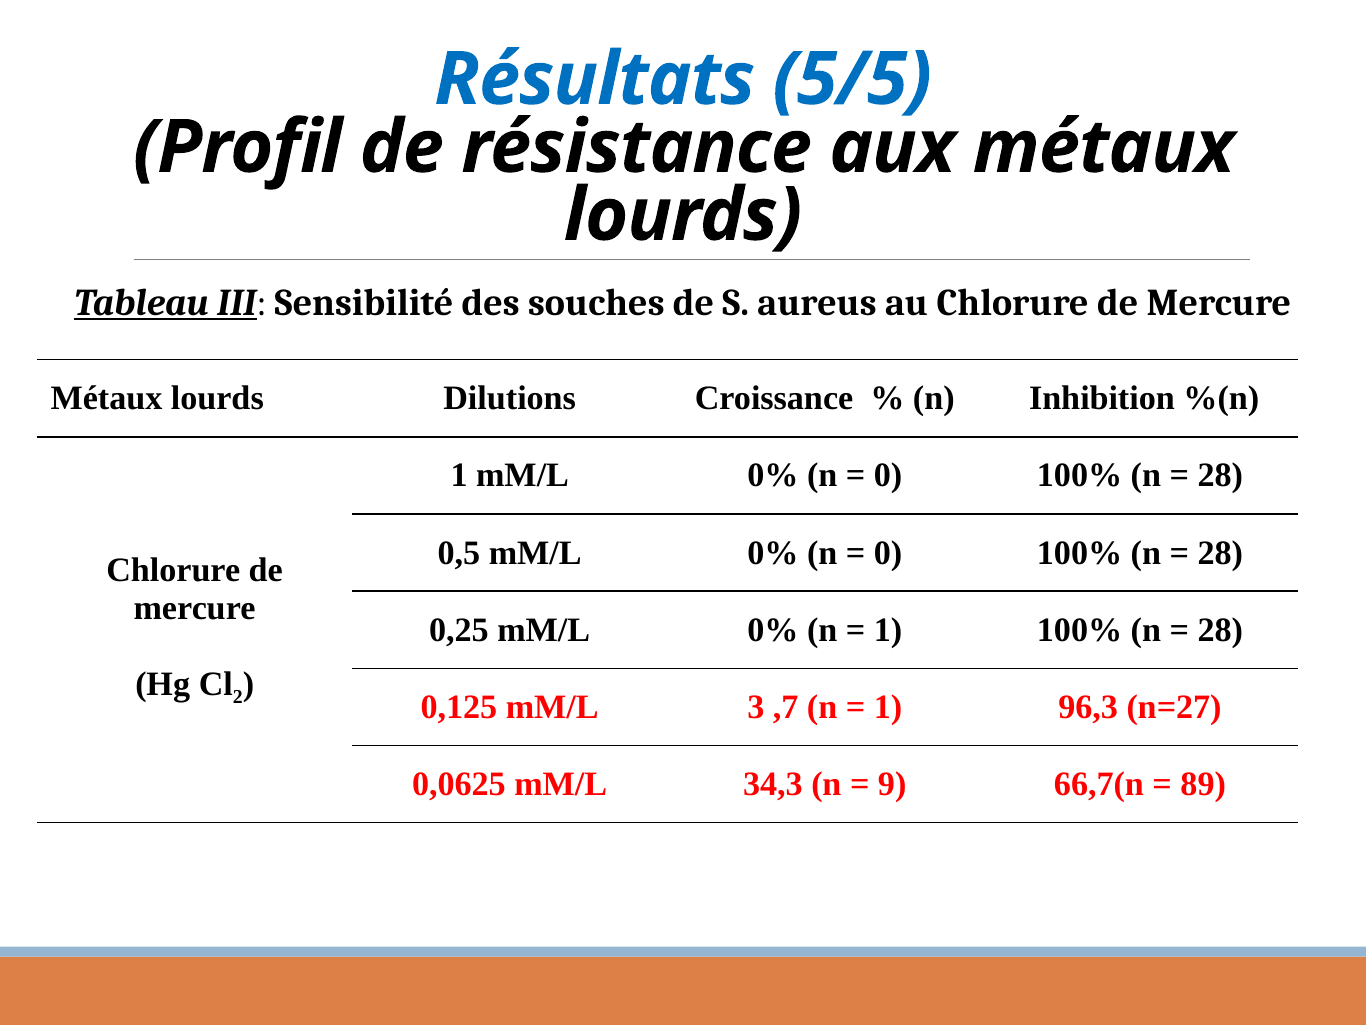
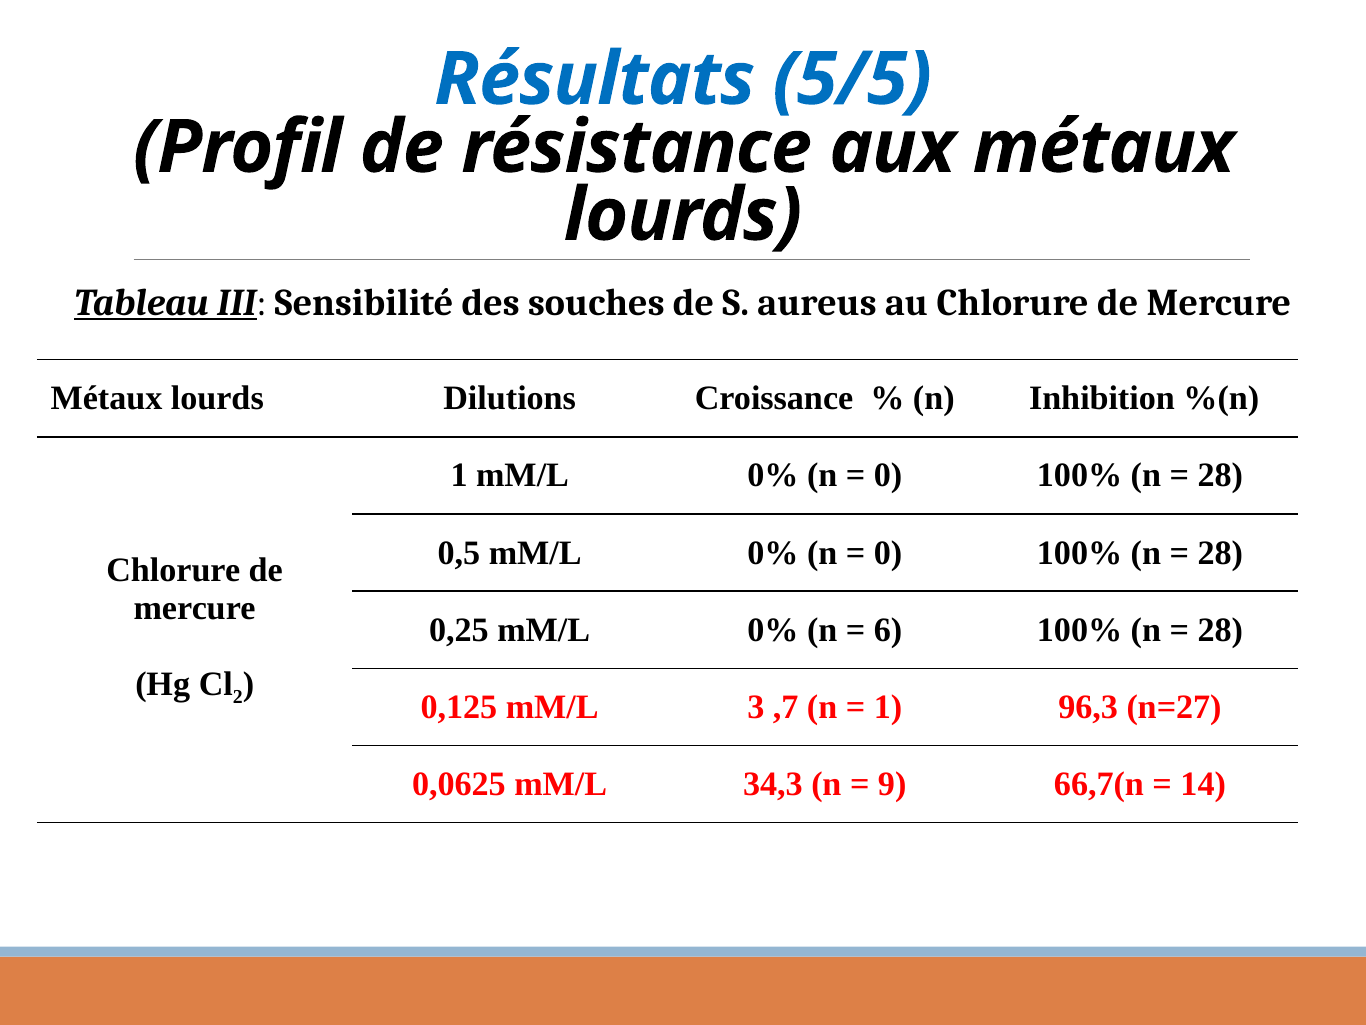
1: 1 -> 6 (888, 630)
89: 89 -> 14 (1203, 784)
